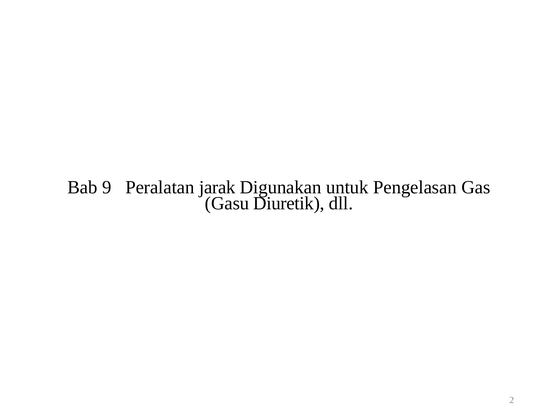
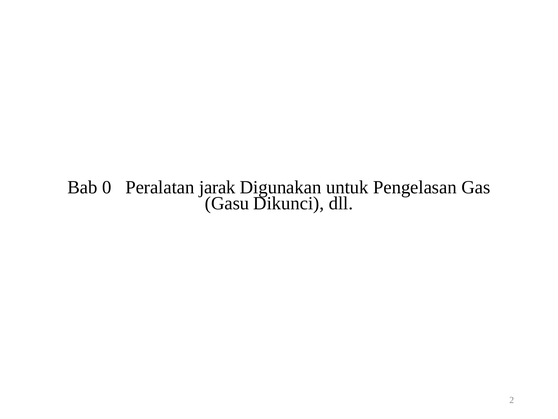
9: 9 -> 0 (107, 187)
Diuretik: Diuretik -> Dikunci (289, 203)
